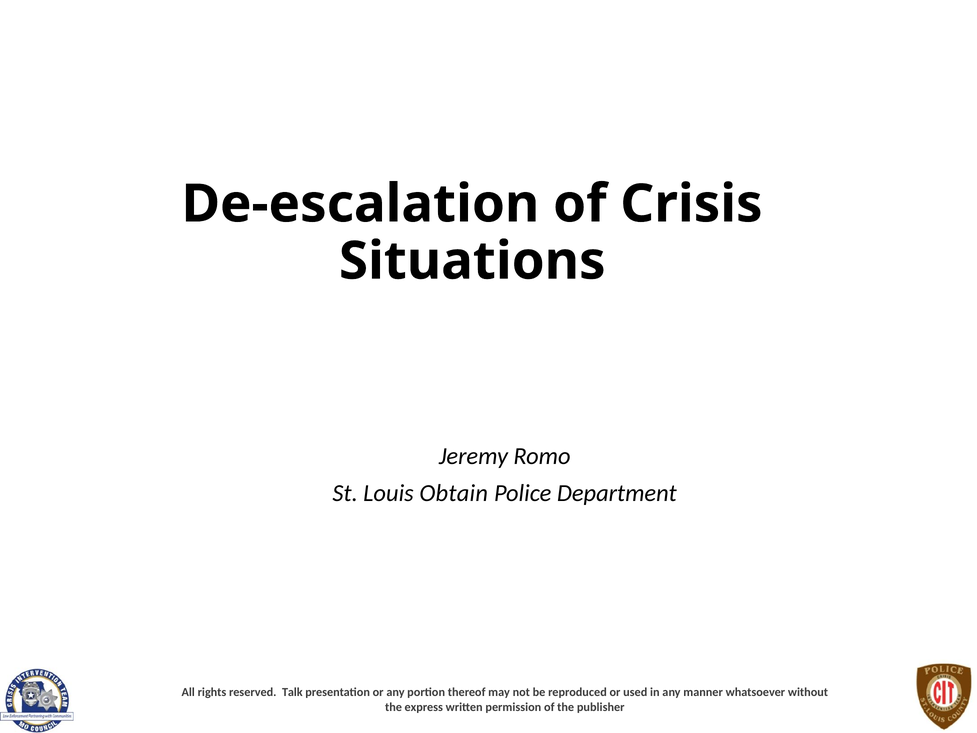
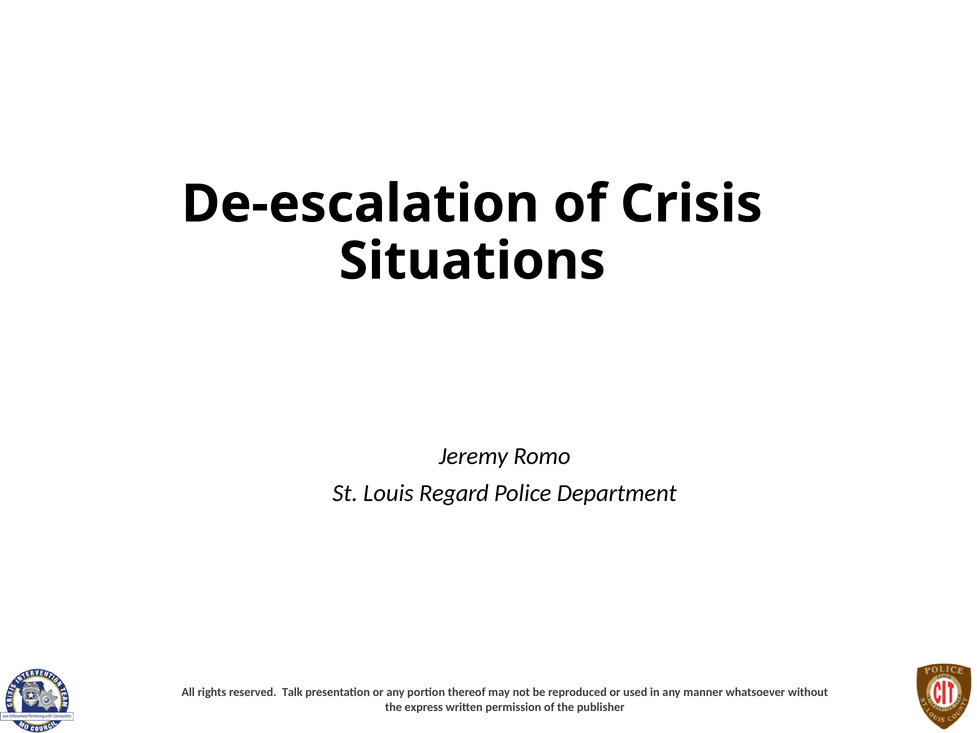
Obtain: Obtain -> Regard (454, 493)
